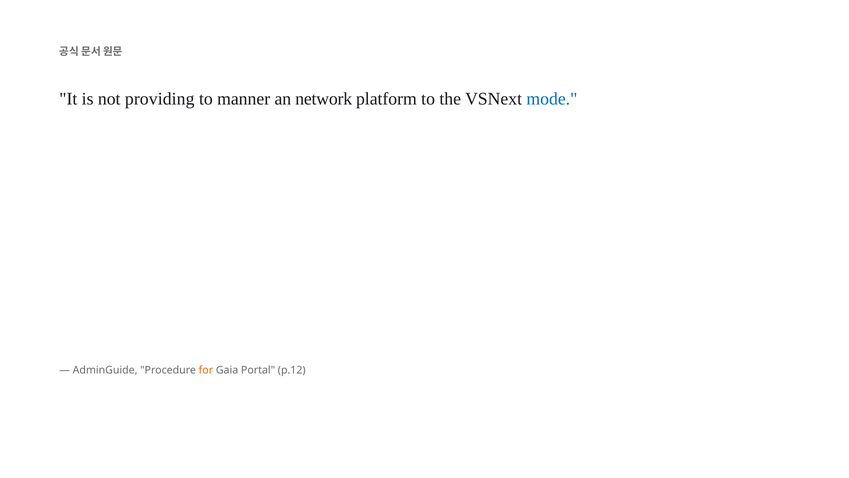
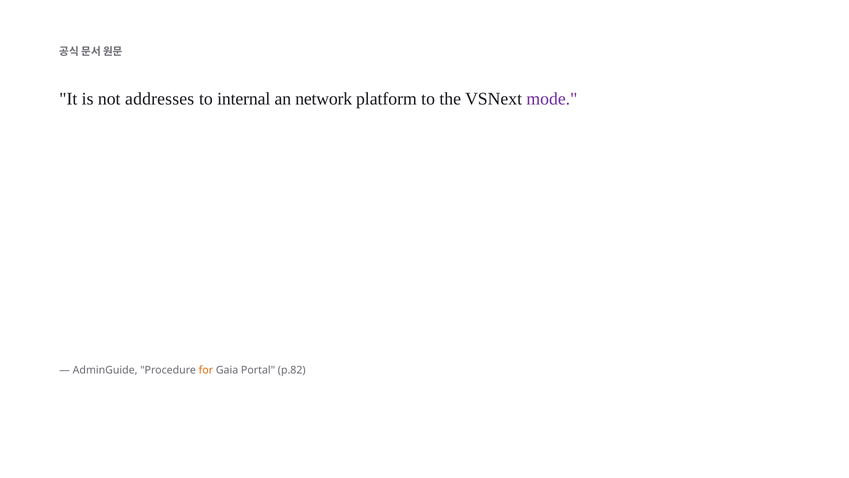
providing: providing -> addresses (160, 99)
manner: manner -> internal (244, 99)
mode colour: blue -> purple (552, 99)
p.12: p.12 -> p.82 (292, 370)
